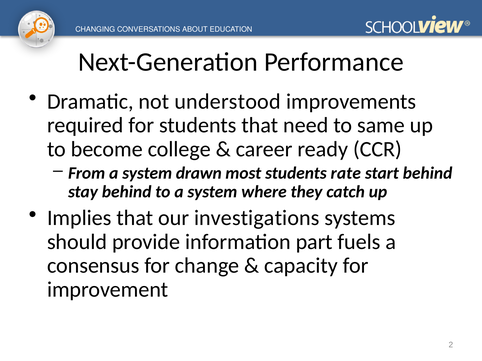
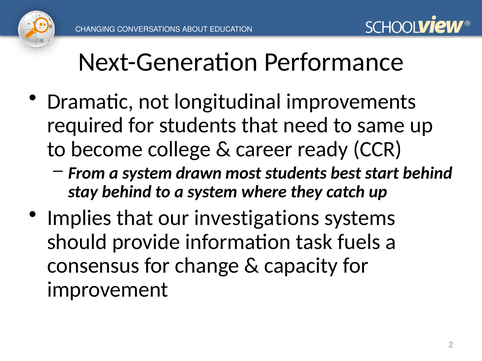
understood: understood -> longitudinal (228, 102)
rate: rate -> best (346, 173)
part: part -> task (314, 242)
